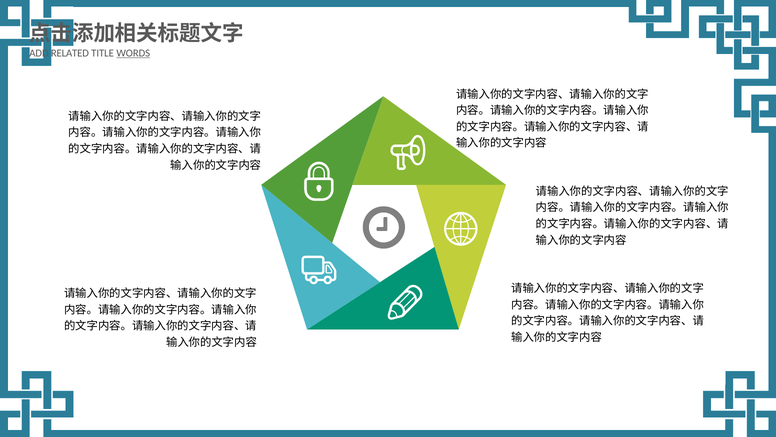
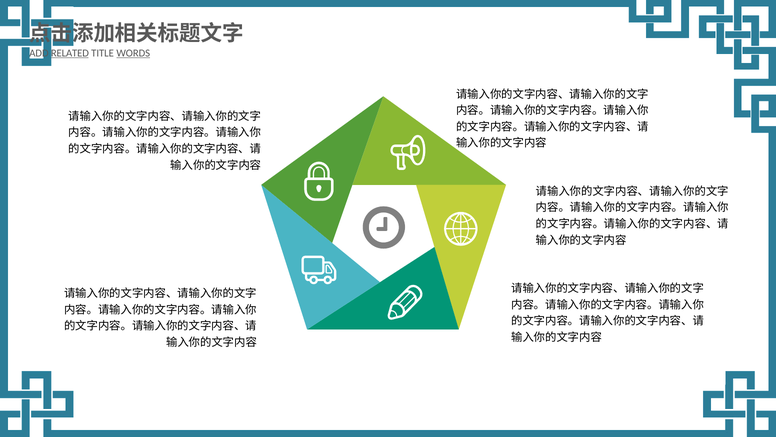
RELATED underline: none -> present (70, 53)
